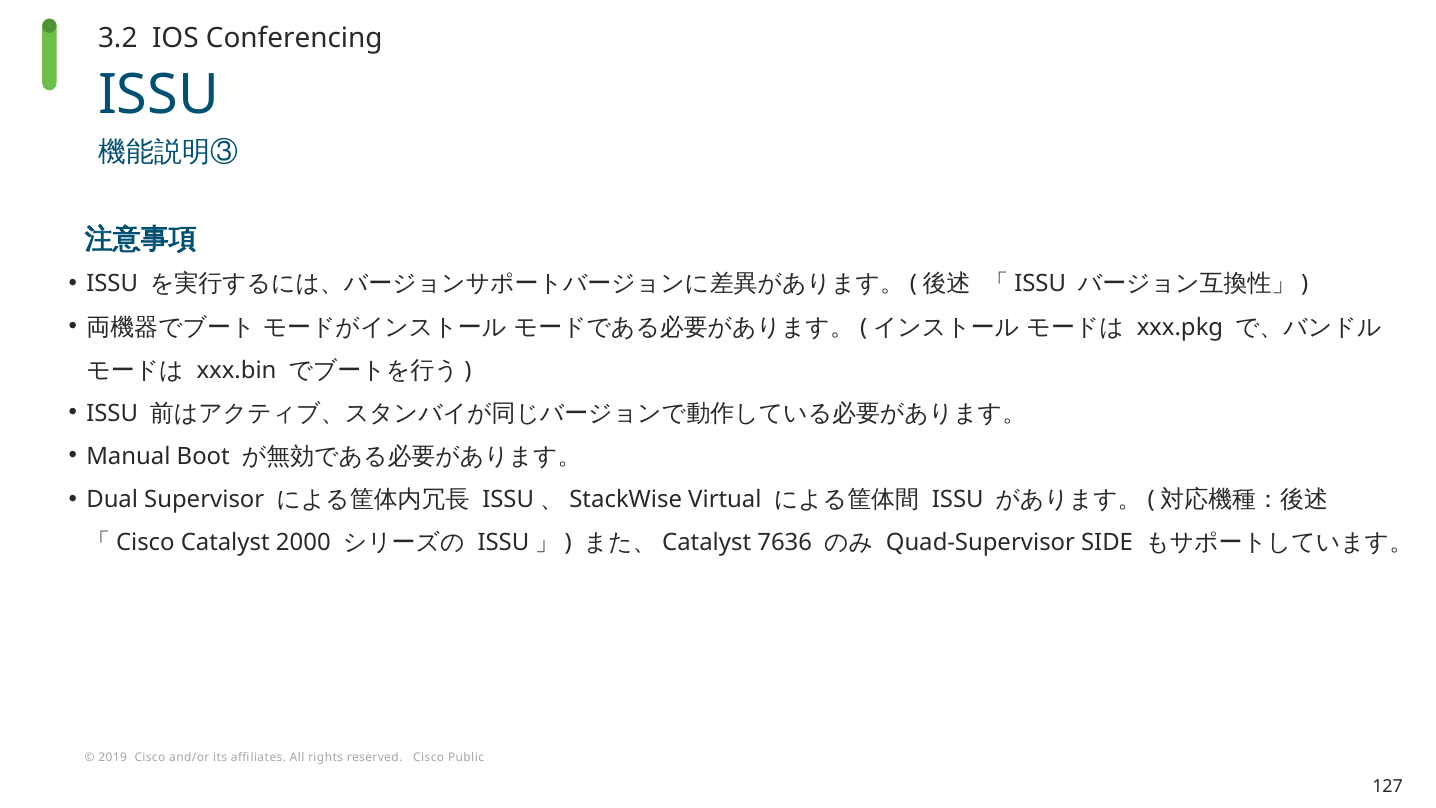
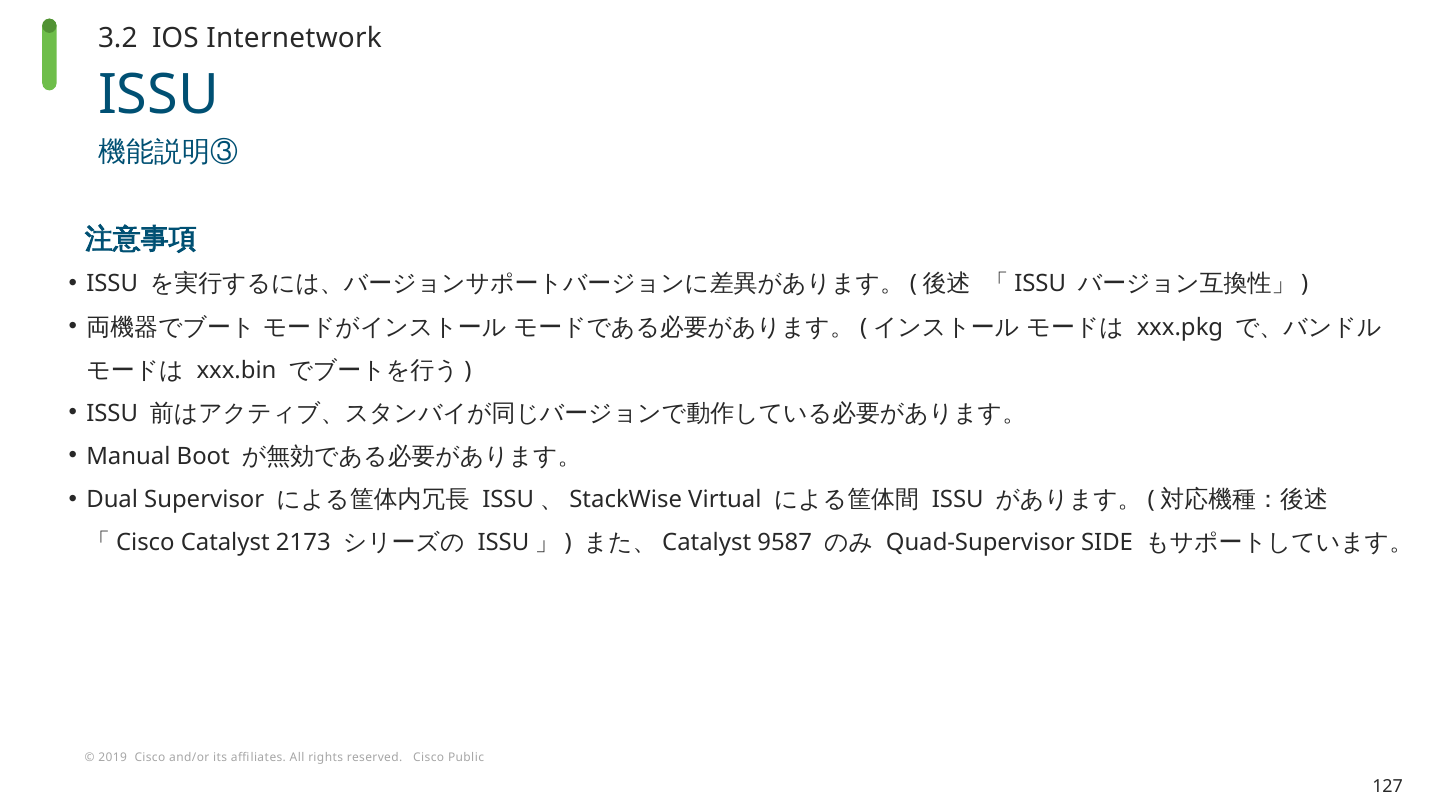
Conferencing: Conferencing -> Internetwork (294, 39)
2000: 2000 -> 2173 (303, 542)
7636: 7636 -> 9587 (785, 542)
